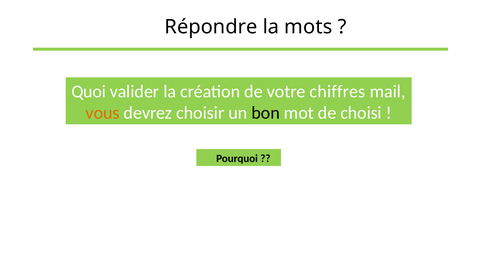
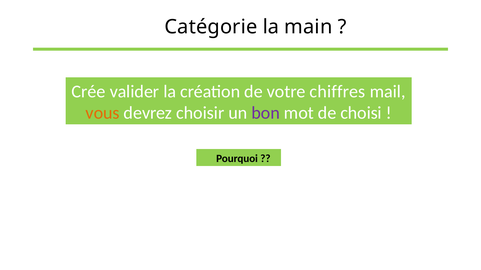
Répondre: Répondre -> Catégorie (211, 27)
mots: mots -> main (308, 27)
Quoi: Quoi -> Crée (89, 92)
bon colour: black -> purple (266, 113)
